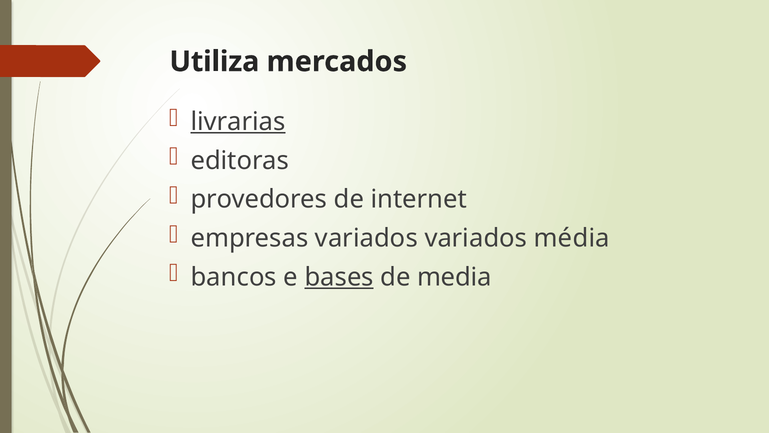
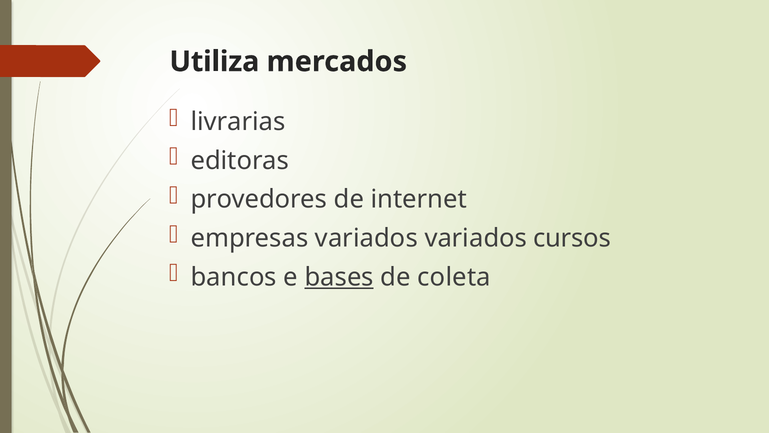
livrarias underline: present -> none (238, 122)
média: média -> cursos (572, 238)
media: media -> coleta (454, 277)
